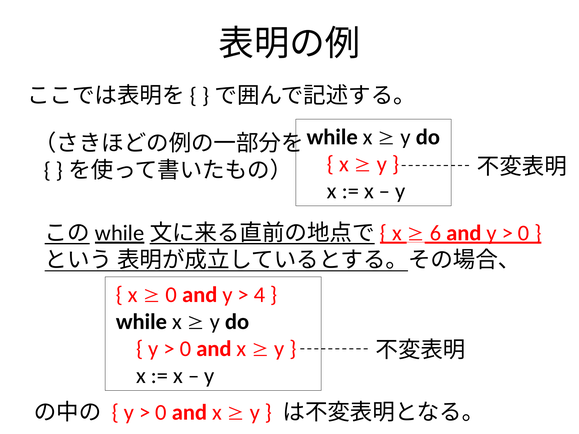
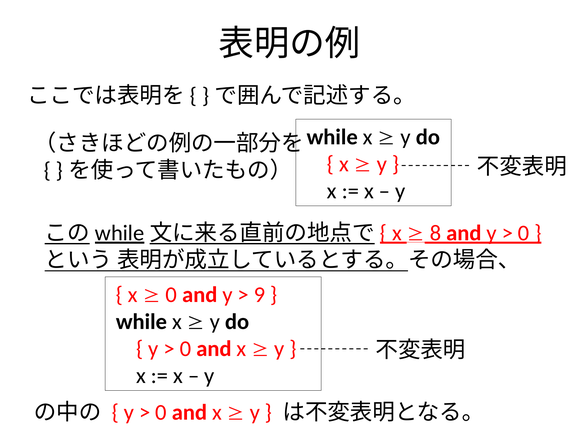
6: 6 -> 8 (435, 233)
4: 4 -> 9 (260, 295)
